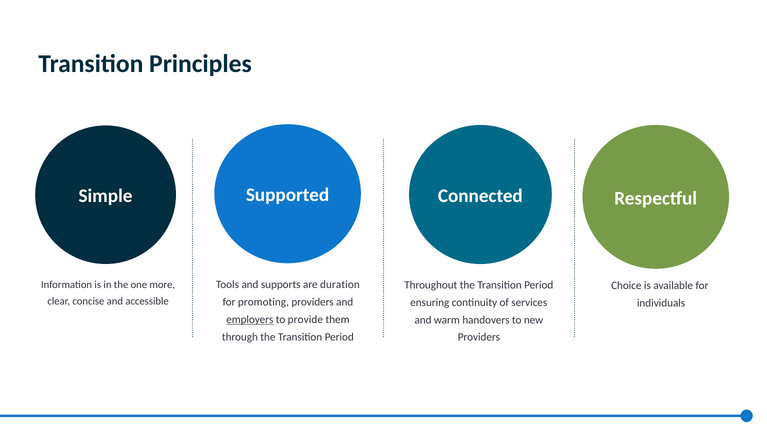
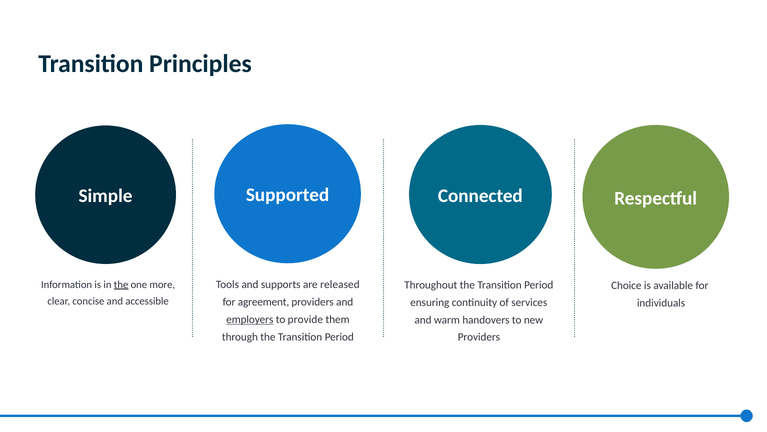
duration: duration -> released (340, 284)
the underline: none -> present (121, 284)
promoting: promoting -> agreement (264, 302)
